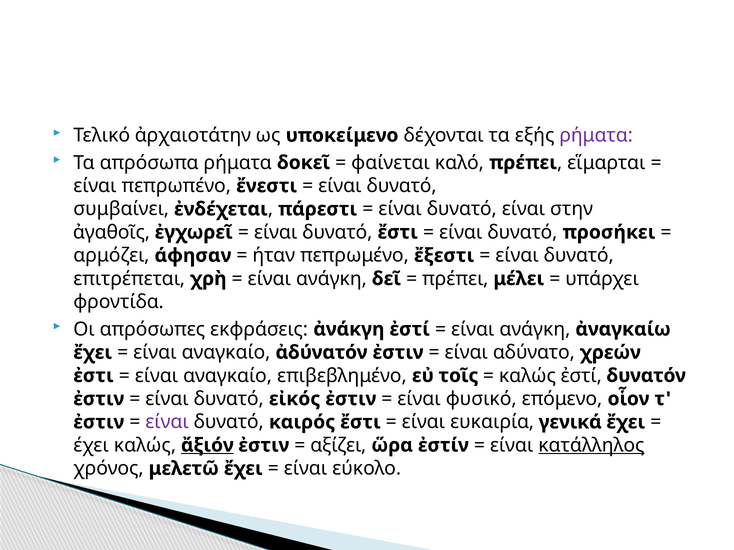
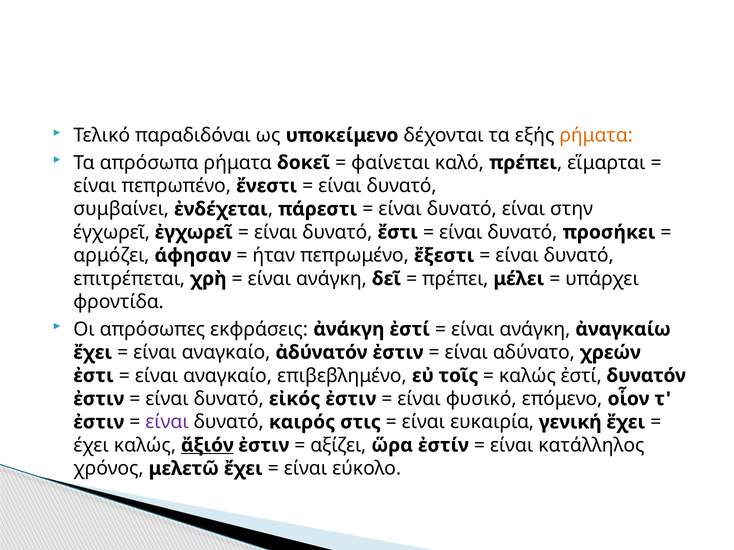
ἀρχαιοτάτην: ἀρχαιοτάτην -> παραδιδόναι (193, 135)
ρήματα colour: purple -> orange (596, 135)
ἀγαθοῖς: ἀγαθοῖς -> έγχωρεῖ (111, 233)
καιρός ἔστι: ἔστι -> στις (360, 422)
γενικά: γενικά -> γενική (570, 422)
κατάλληλος underline: present -> none (591, 446)
